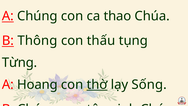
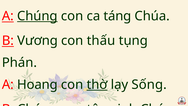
Chúng underline: none -> present (37, 16)
thao: thao -> táng (117, 16)
Thông: Thông -> Vương (38, 40)
Từng: Từng -> Phán (19, 62)
